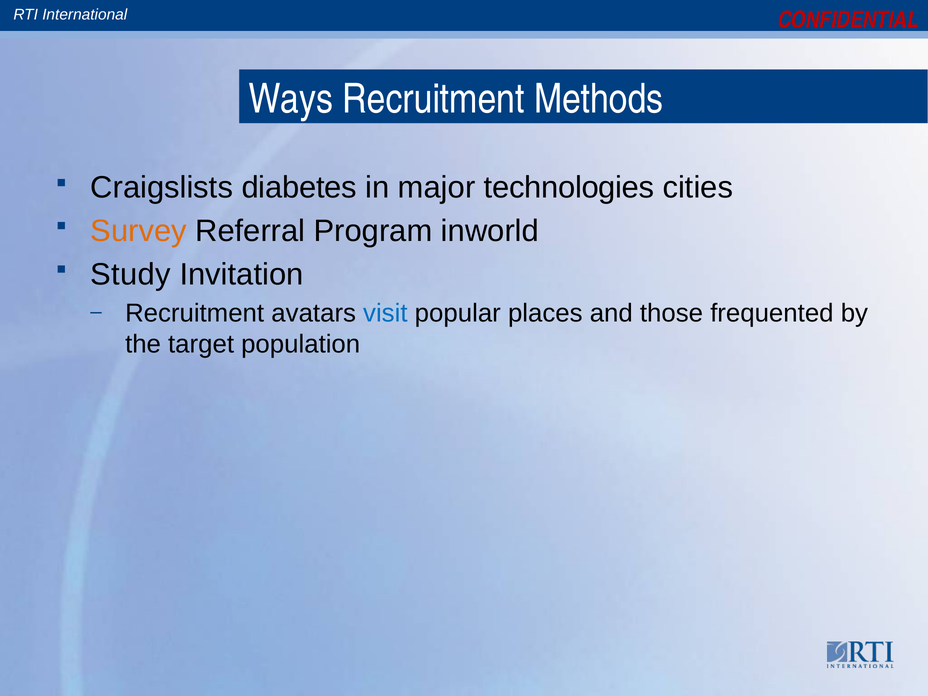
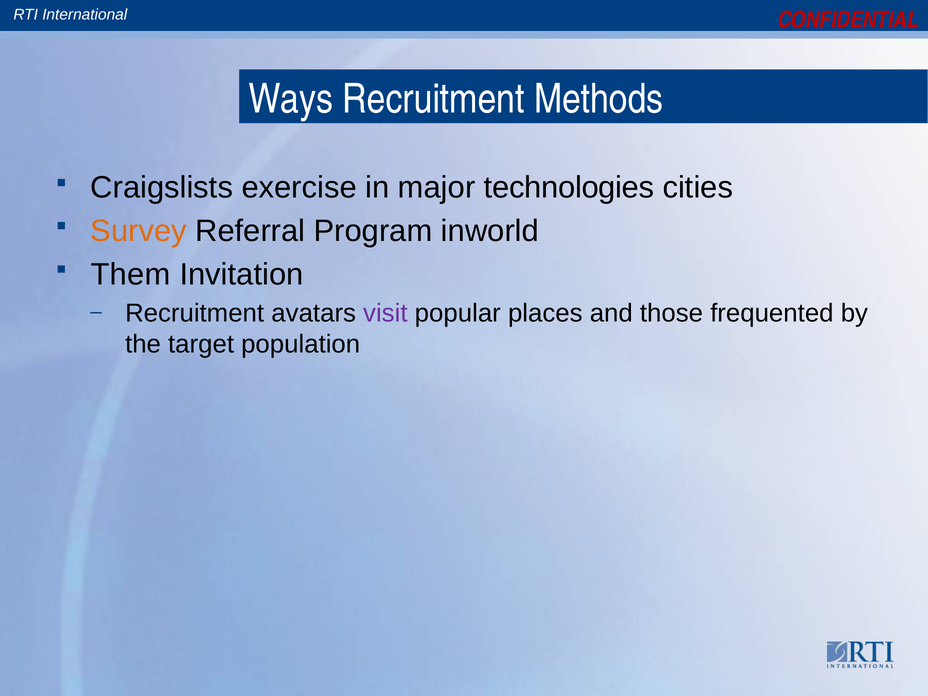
diabetes: diabetes -> exercise (299, 188)
Study: Study -> Them (131, 274)
visit colour: blue -> purple (385, 313)
